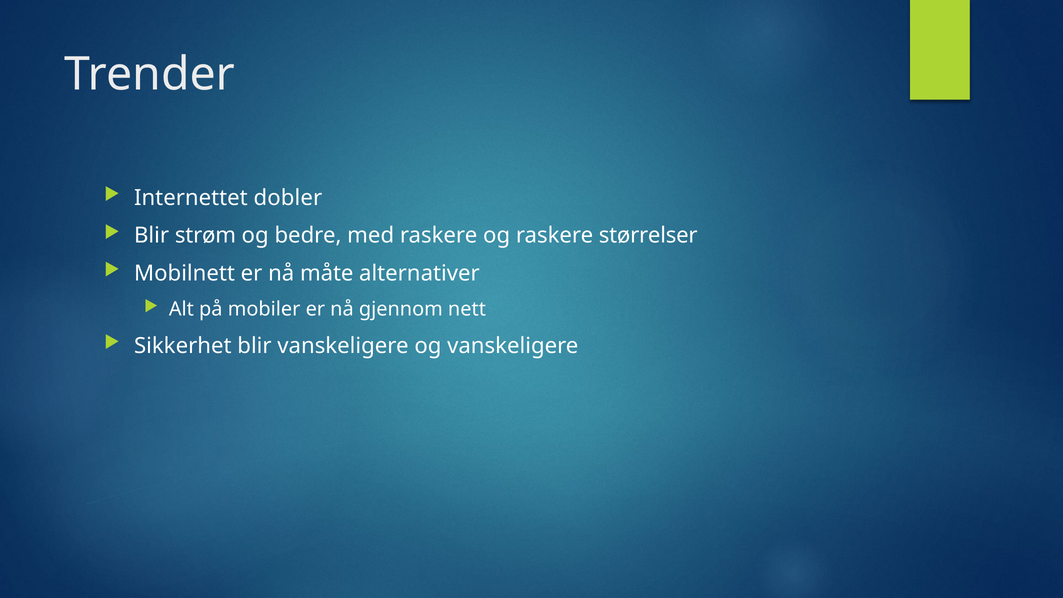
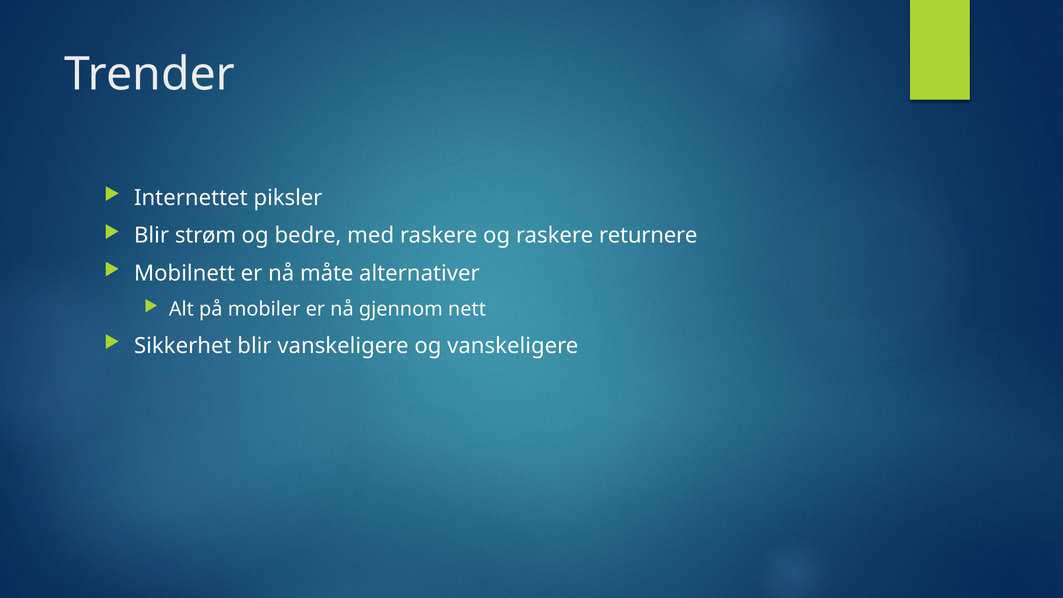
dobler: dobler -> piksler (288, 198)
størrelser: størrelser -> returnere (648, 236)
